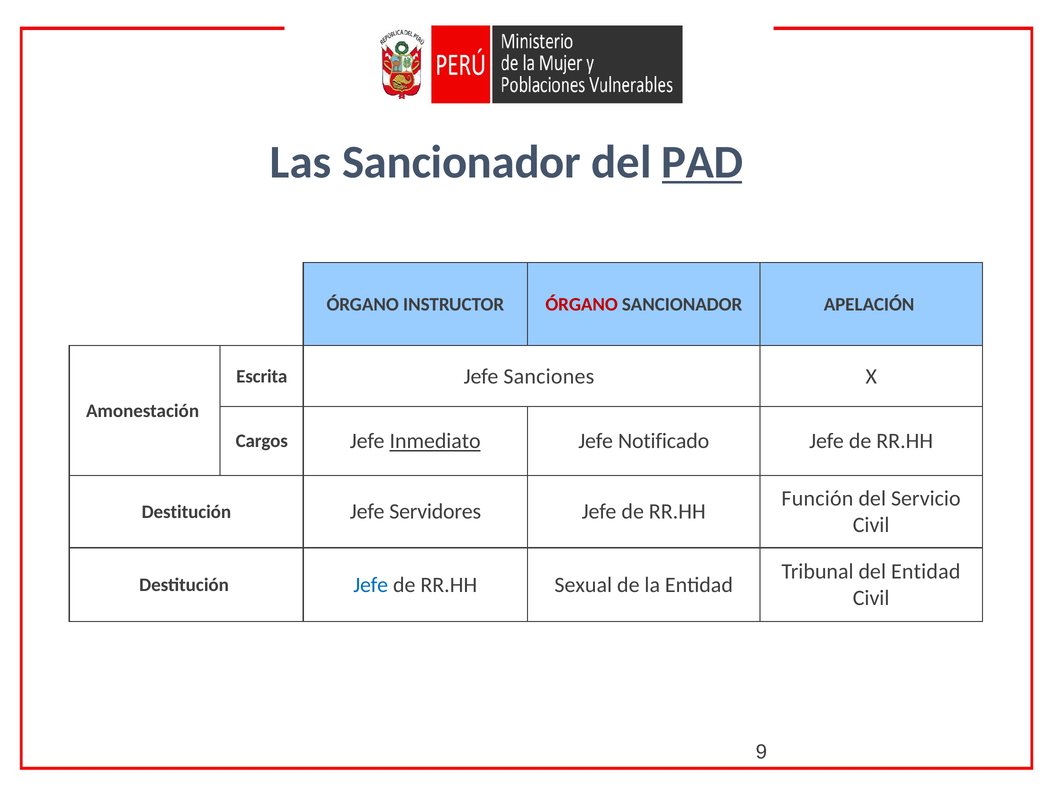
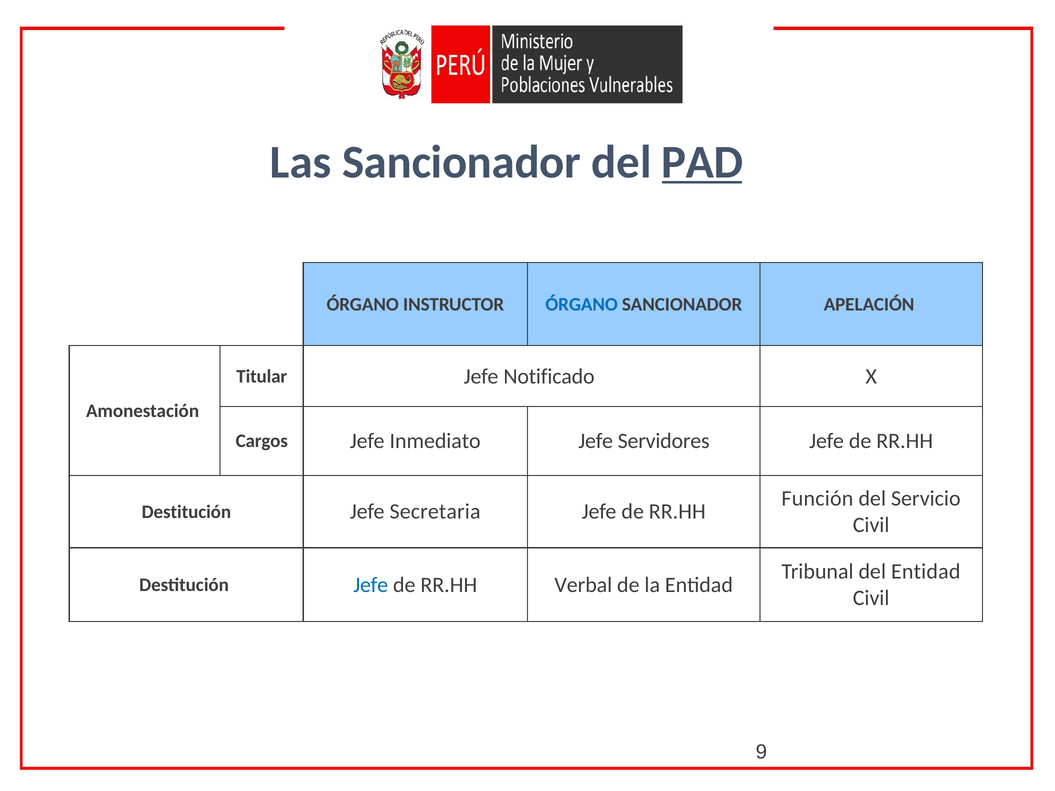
ÓRGANO colour: red -> blue (582, 304)
Escrita: Escrita -> Titular (262, 376)
Sanciones: Sanciones -> Notificado (549, 376)
Inmediato underline: present -> none (435, 441)
Notificado: Notificado -> Servidores (664, 441)
Servidores: Servidores -> Secretaria (435, 512)
Sexual: Sexual -> Verbal (583, 585)
